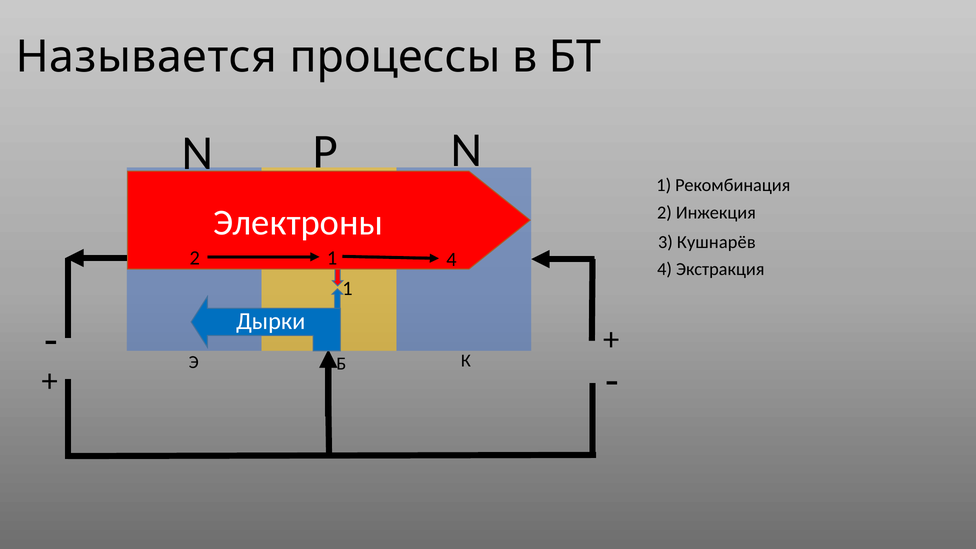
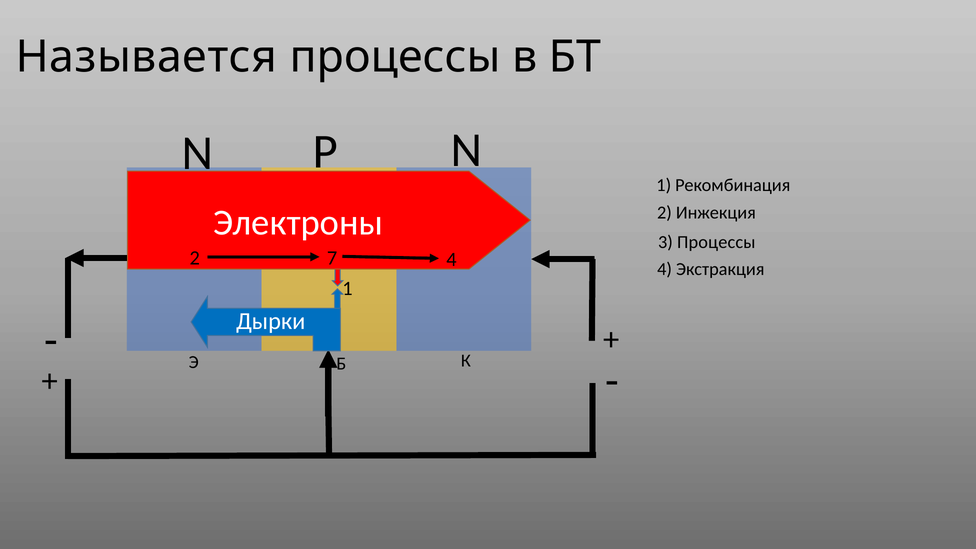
3 Кушнарёв: Кушнарёв -> Процессы (716, 242)
2 1: 1 -> 7 (332, 258)
